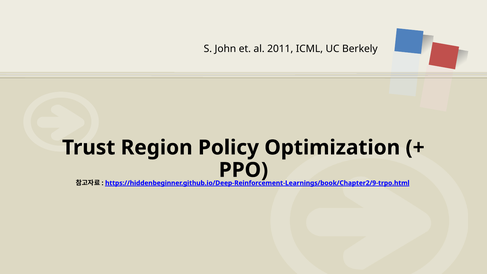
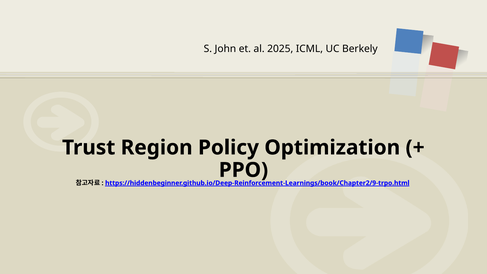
2011: 2011 -> 2025 (280, 49)
